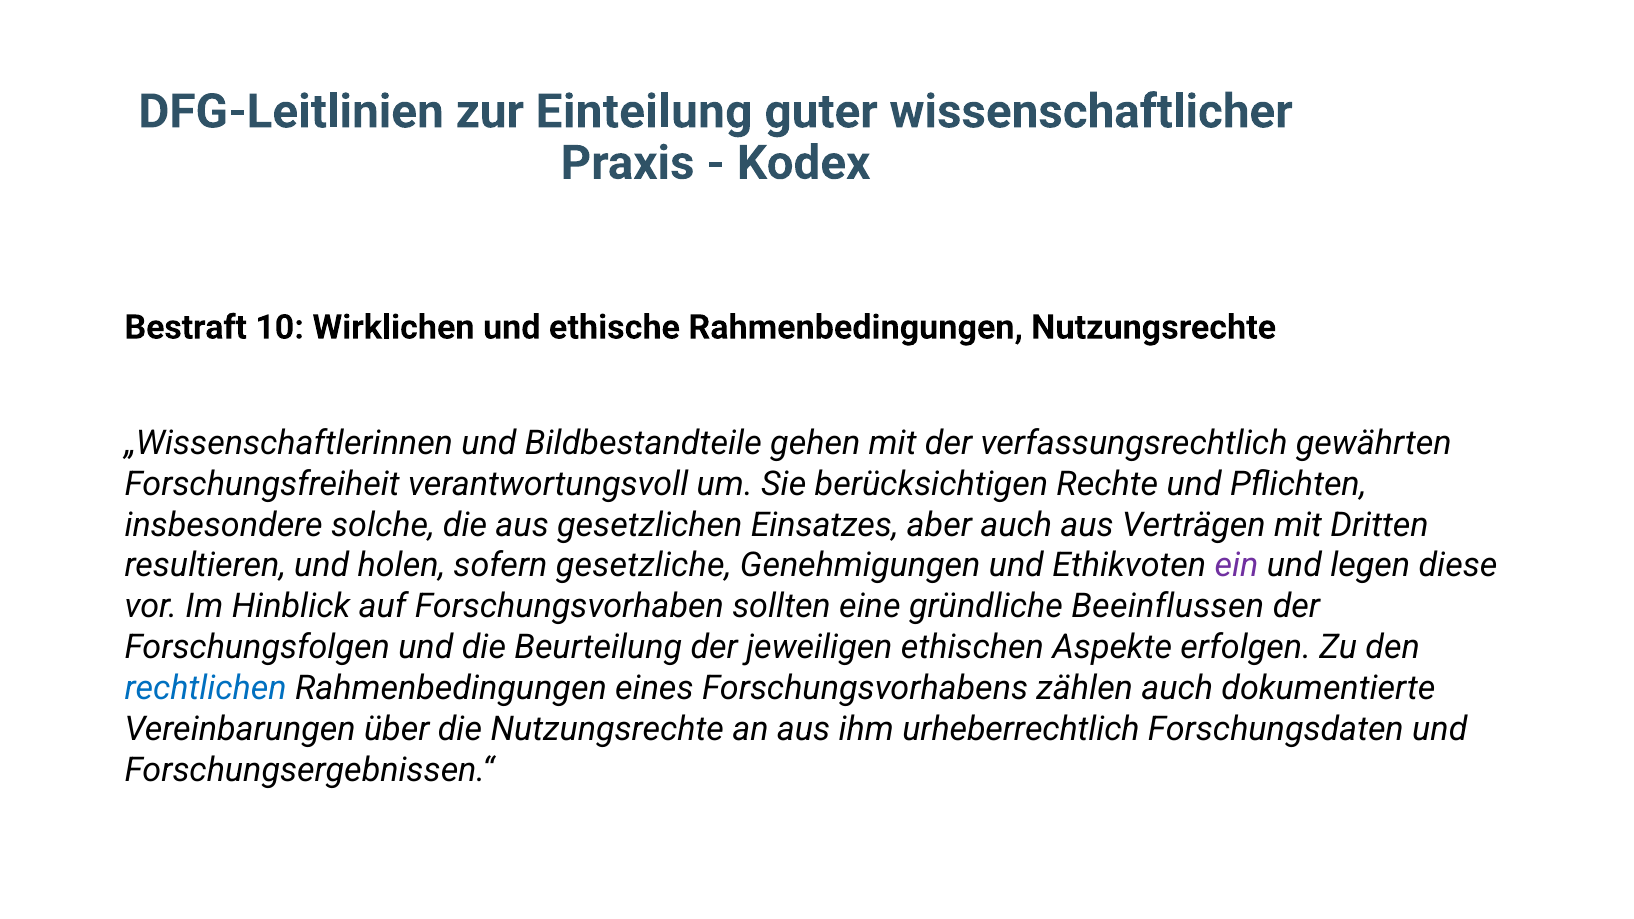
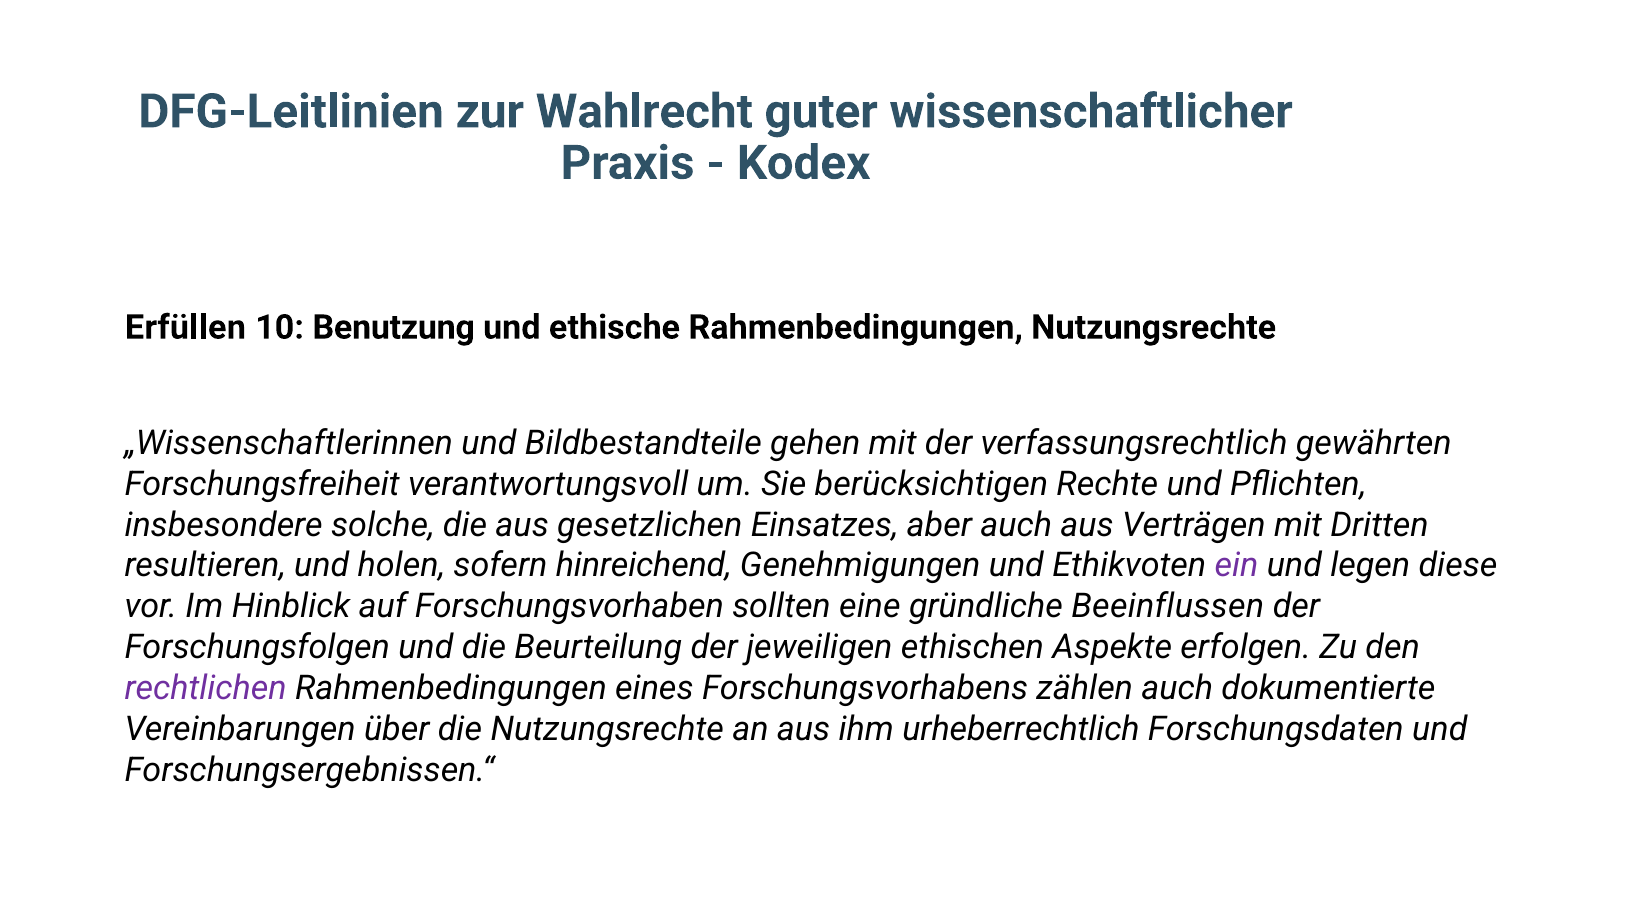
Einteilung: Einteilung -> Wahlrecht (644, 112)
Bestraft: Bestraft -> Erfüllen (185, 327)
Wirklichen: Wirklichen -> Benutzung (394, 327)
gesetzliche: gesetzliche -> hinreichend (644, 566)
rechtlichen colour: blue -> purple (206, 688)
